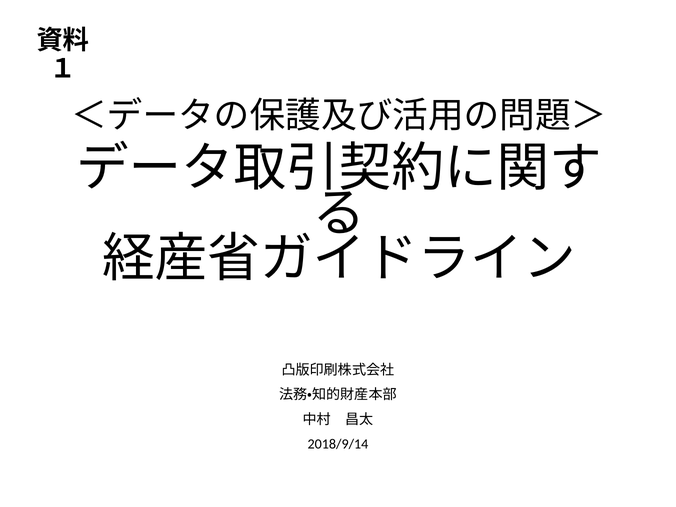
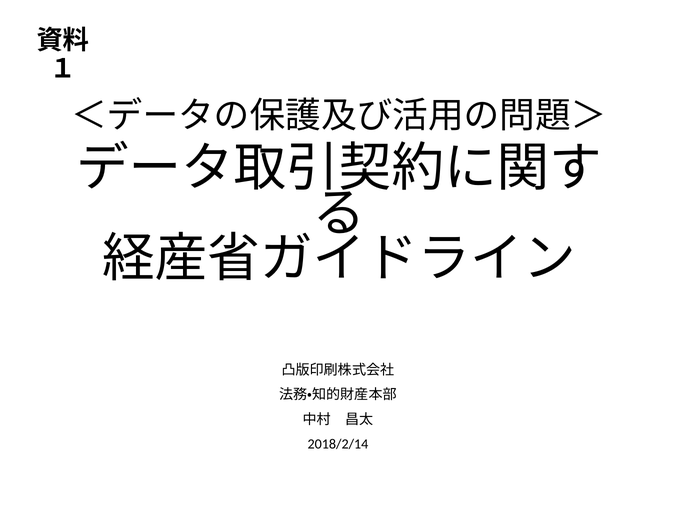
2018/9/14: 2018/9/14 -> 2018/2/14 (338, 444)
